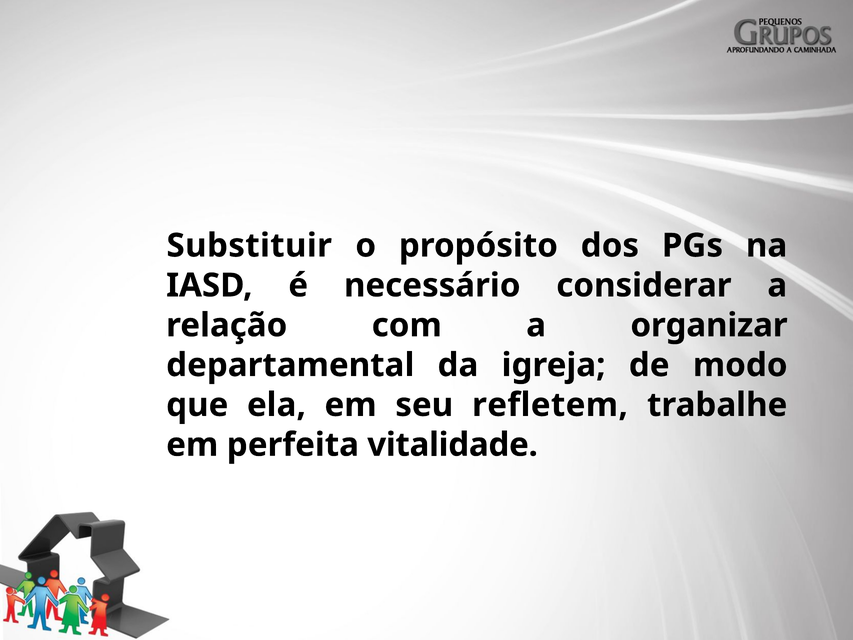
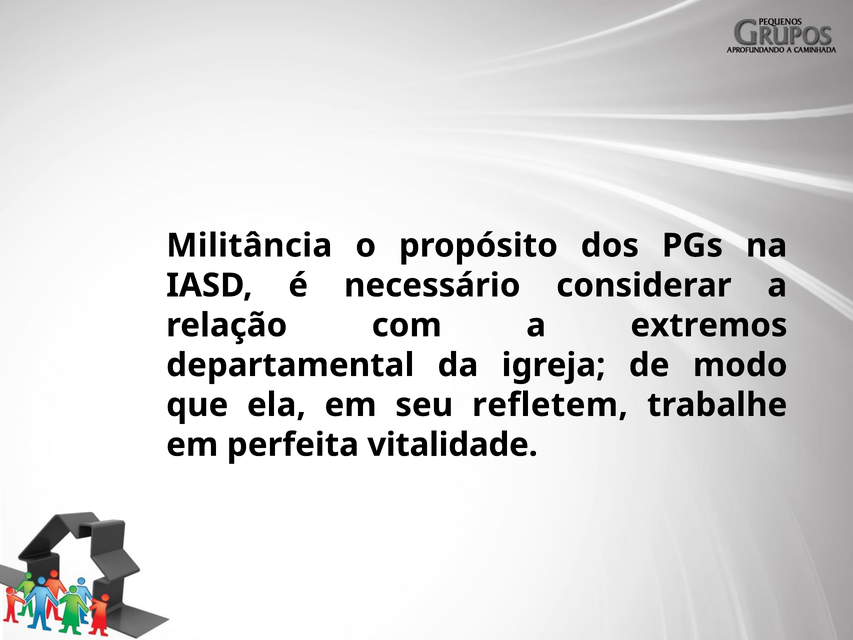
Substituir: Substituir -> Militância (249, 246)
organizar: organizar -> extremos (709, 325)
